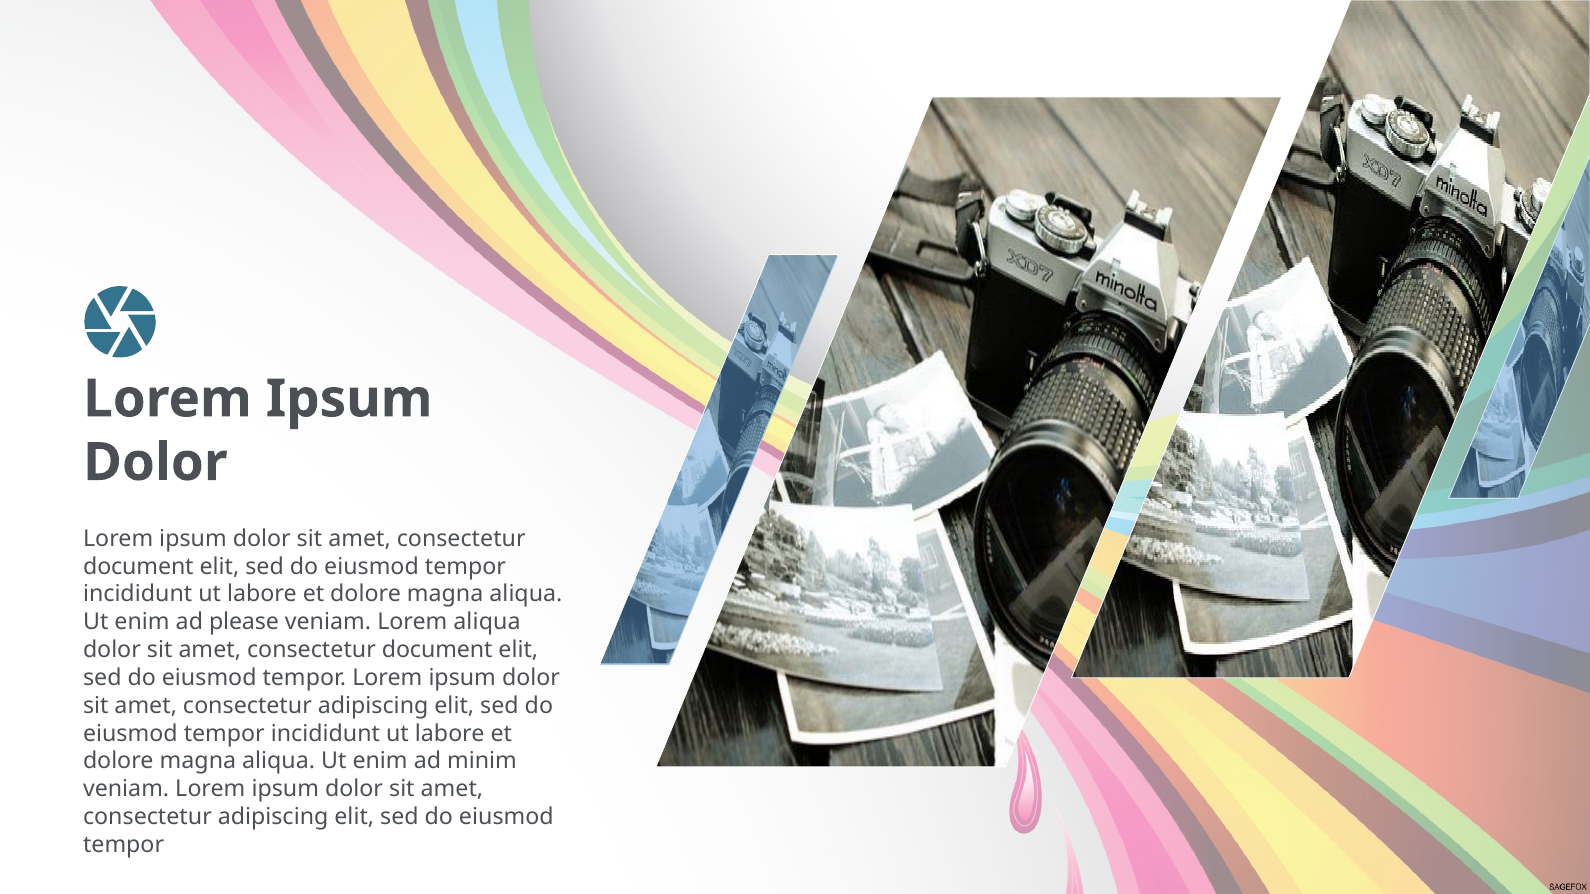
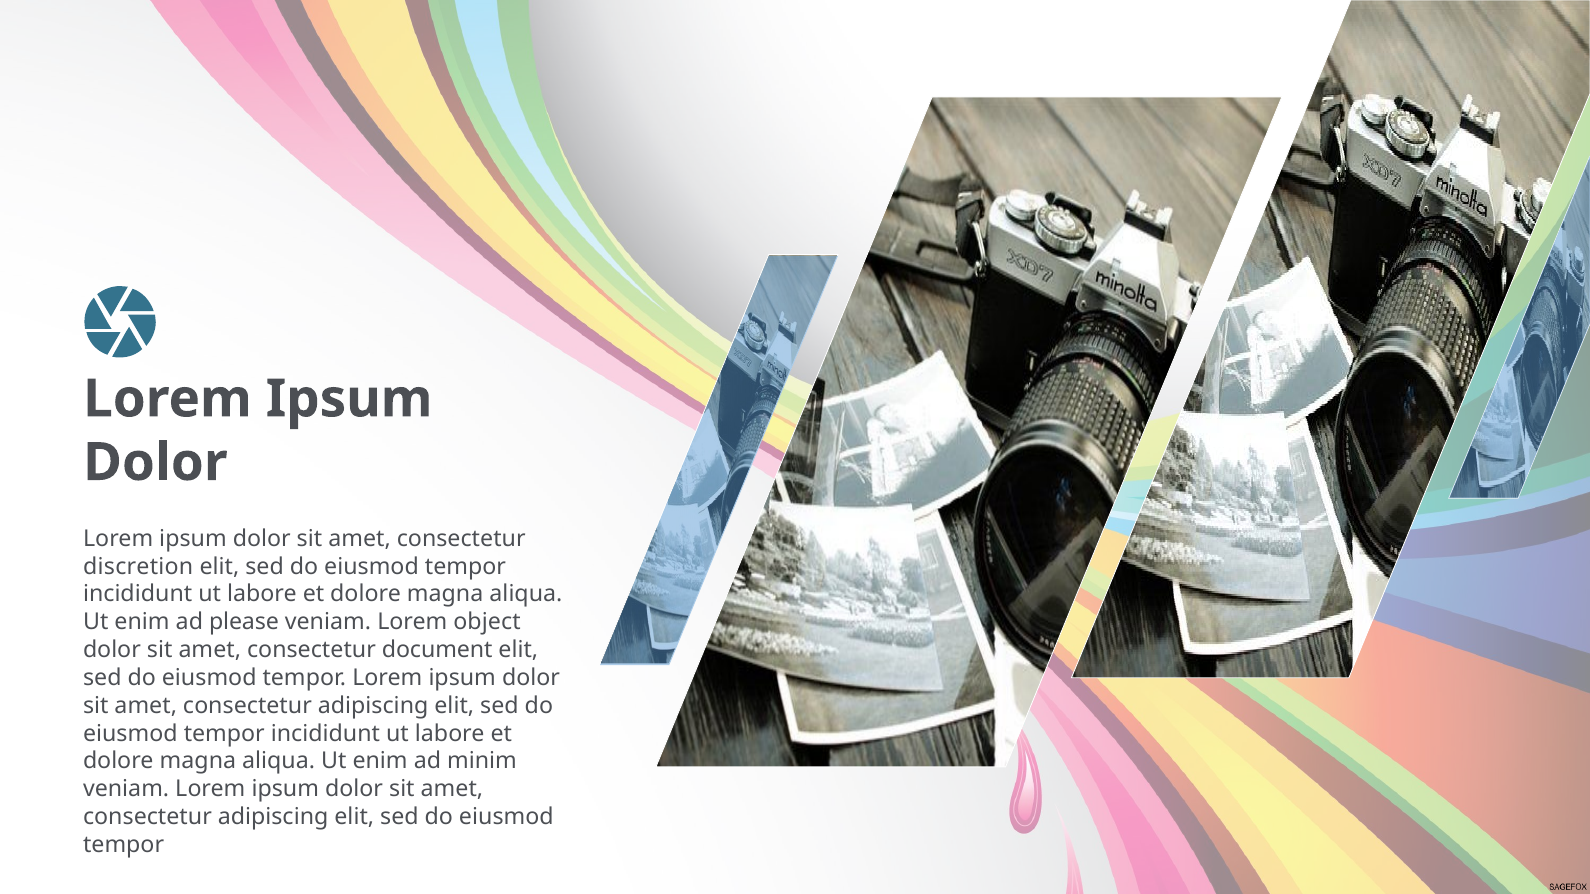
document: document -> discretion (138, 567)
Lorem aliqua: aliqua -> object (487, 622)
